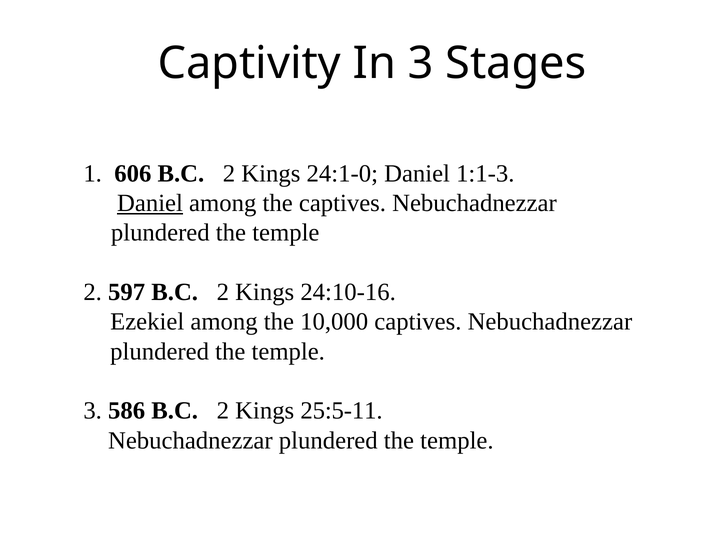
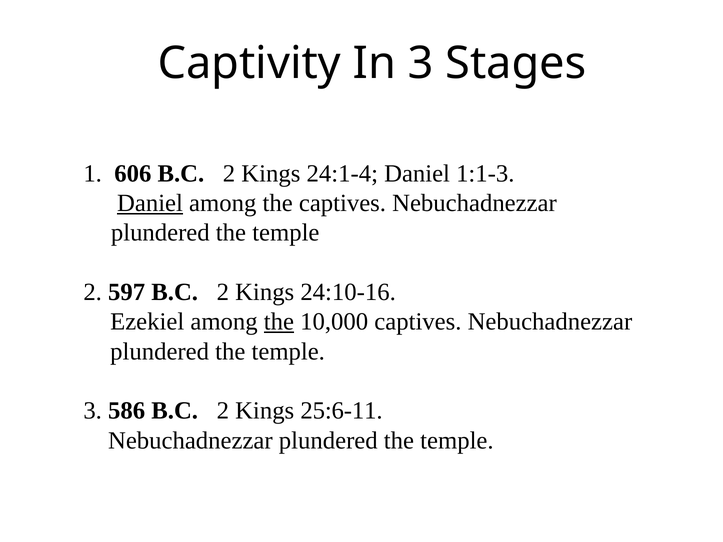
24:1-0: 24:1-0 -> 24:1-4 (342, 174)
the underline: none -> present (279, 322)
25:5-11: 25:5-11 -> 25:6-11 (342, 411)
